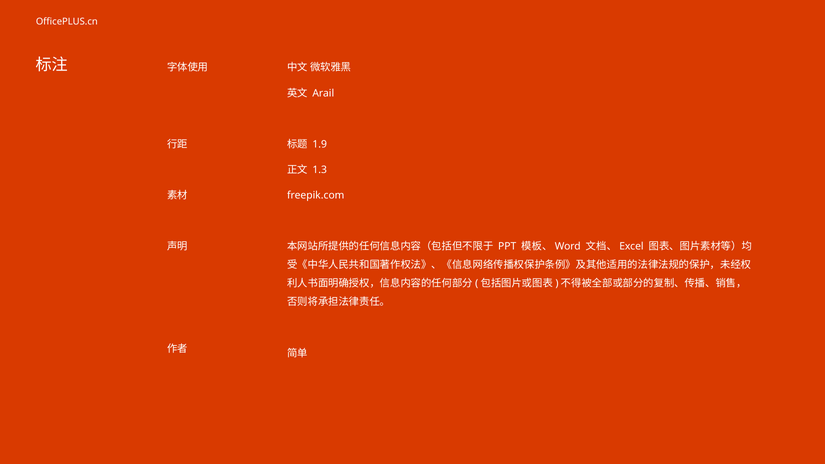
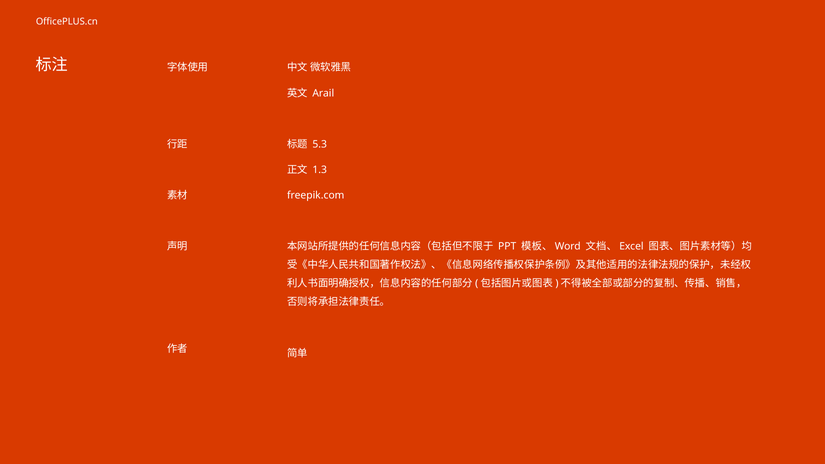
1.9: 1.9 -> 5.3 (320, 144)
